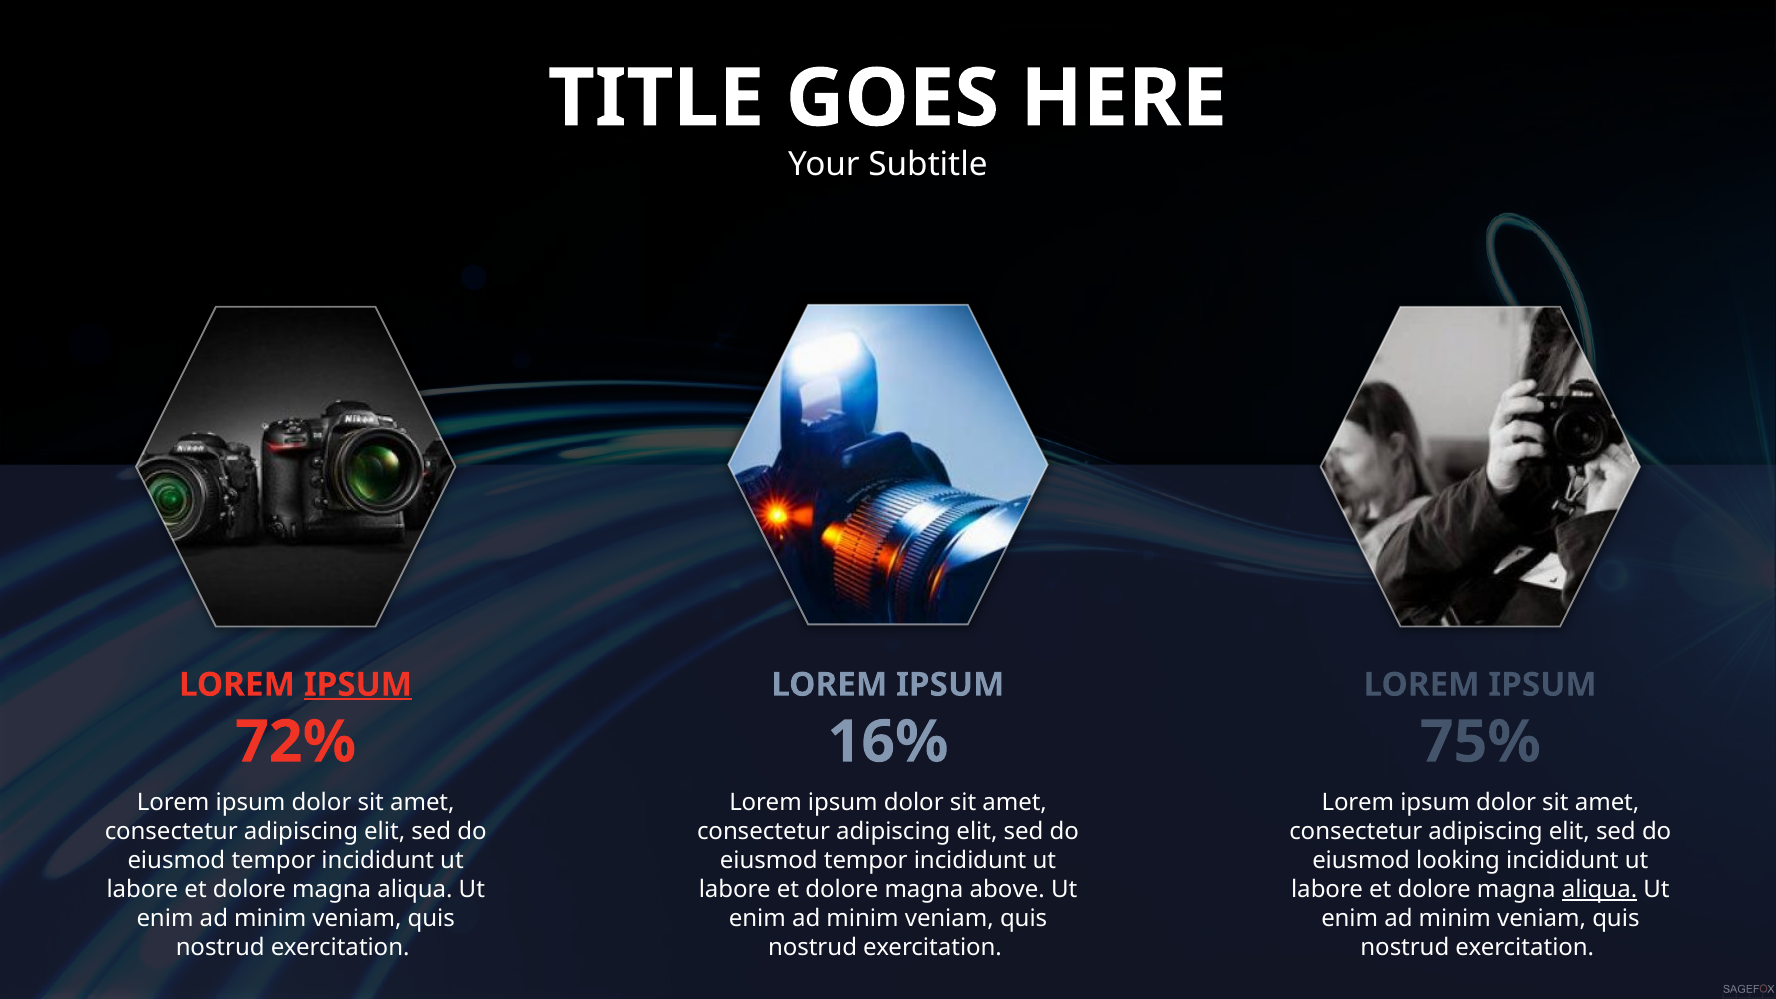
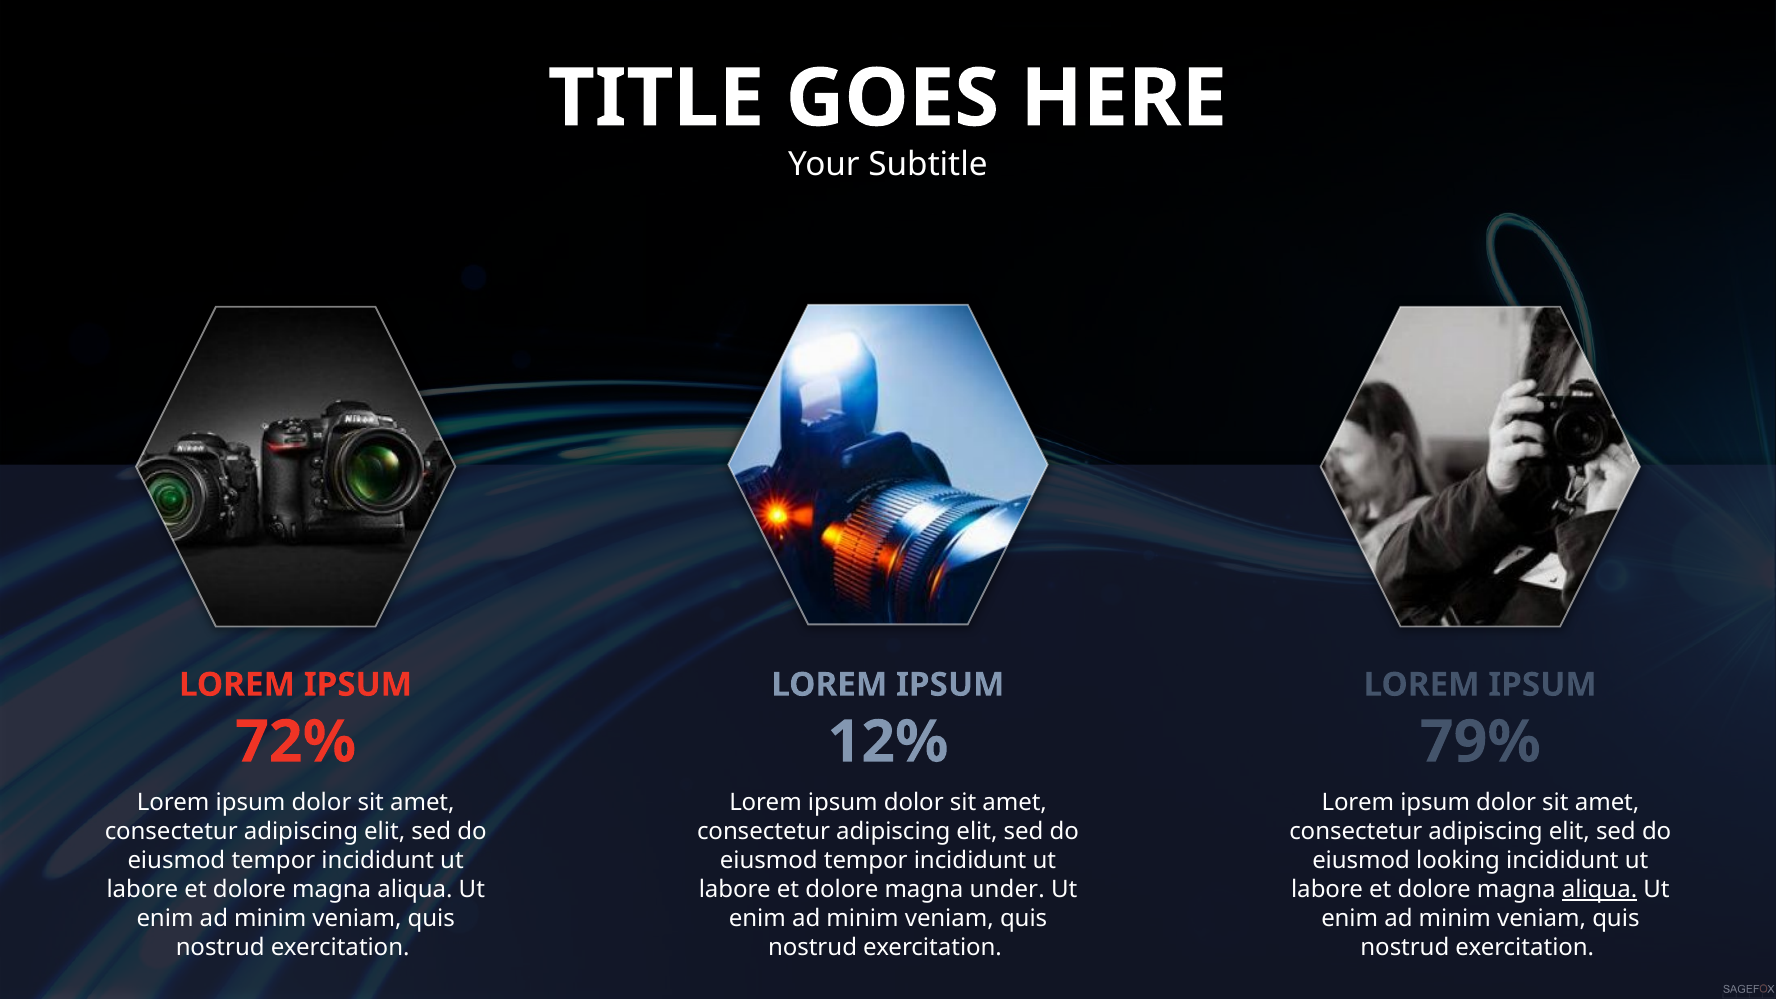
IPSUM underline: present -> none (358, 685)
16%: 16% -> 12% (888, 742)
75%: 75% -> 79% (1480, 742)
above: above -> under (1007, 890)
